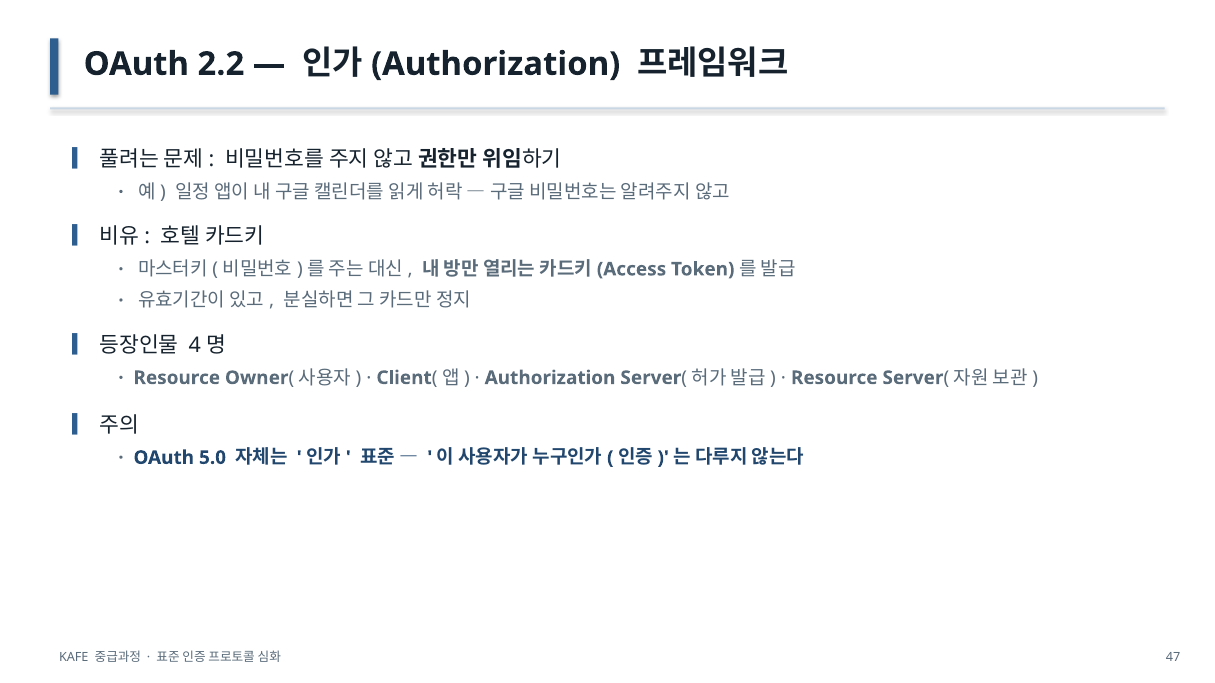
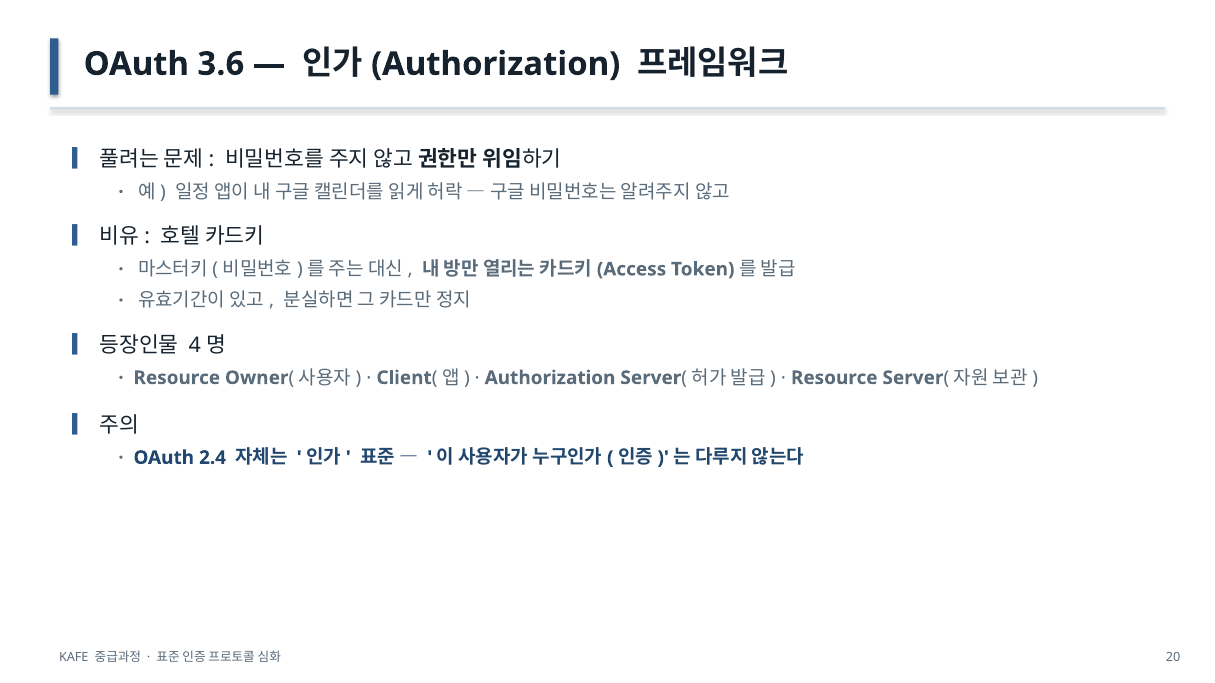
2.2: 2.2 -> 3.6 (221, 64)
5.0: 5.0 -> 2.4 (213, 458)
47: 47 -> 20 (1173, 658)
